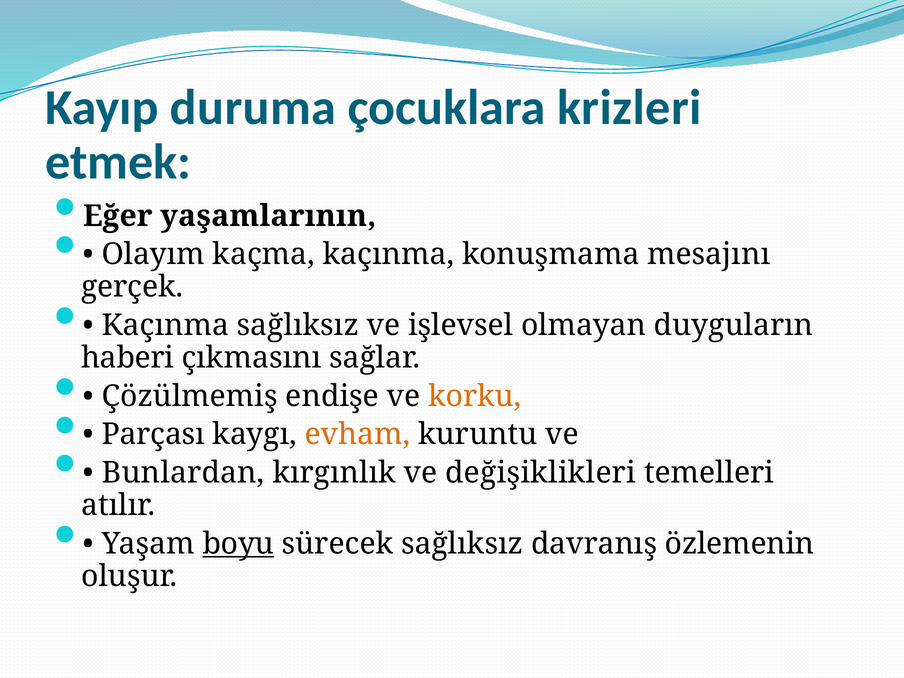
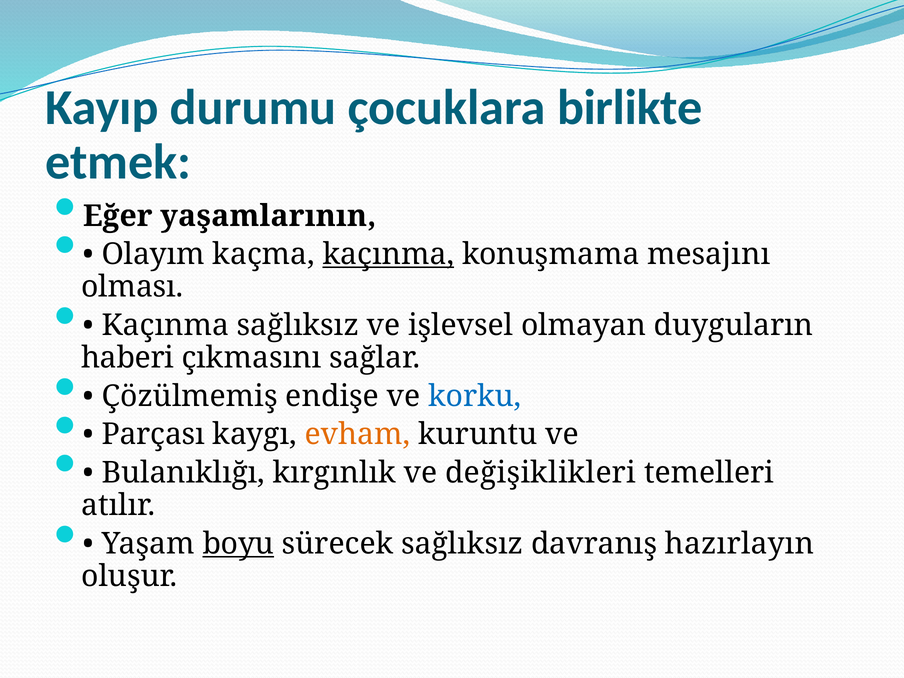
duruma: duruma -> durumu (253, 108)
krizleri: krizleri -> birlikte (630, 108)
kaçınma underline: none -> present (388, 254)
gerçek: gerçek -> olması (132, 287)
korku colour: orange -> blue (475, 396)
Bunlardan: Bunlardan -> Bulanıklığı (183, 473)
özlemenin: özlemenin -> hazırlayın (740, 544)
